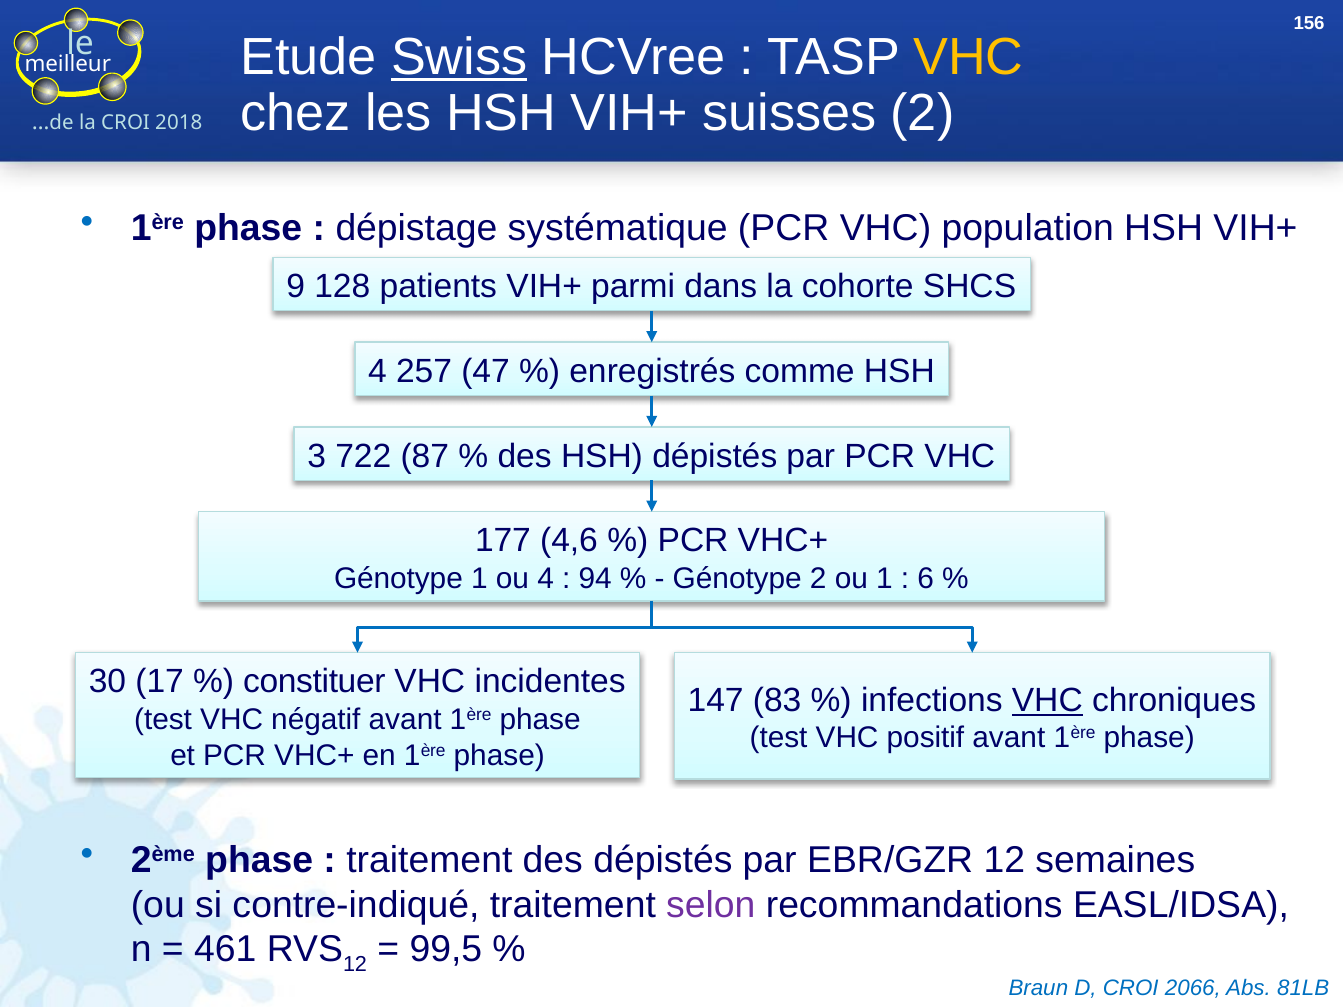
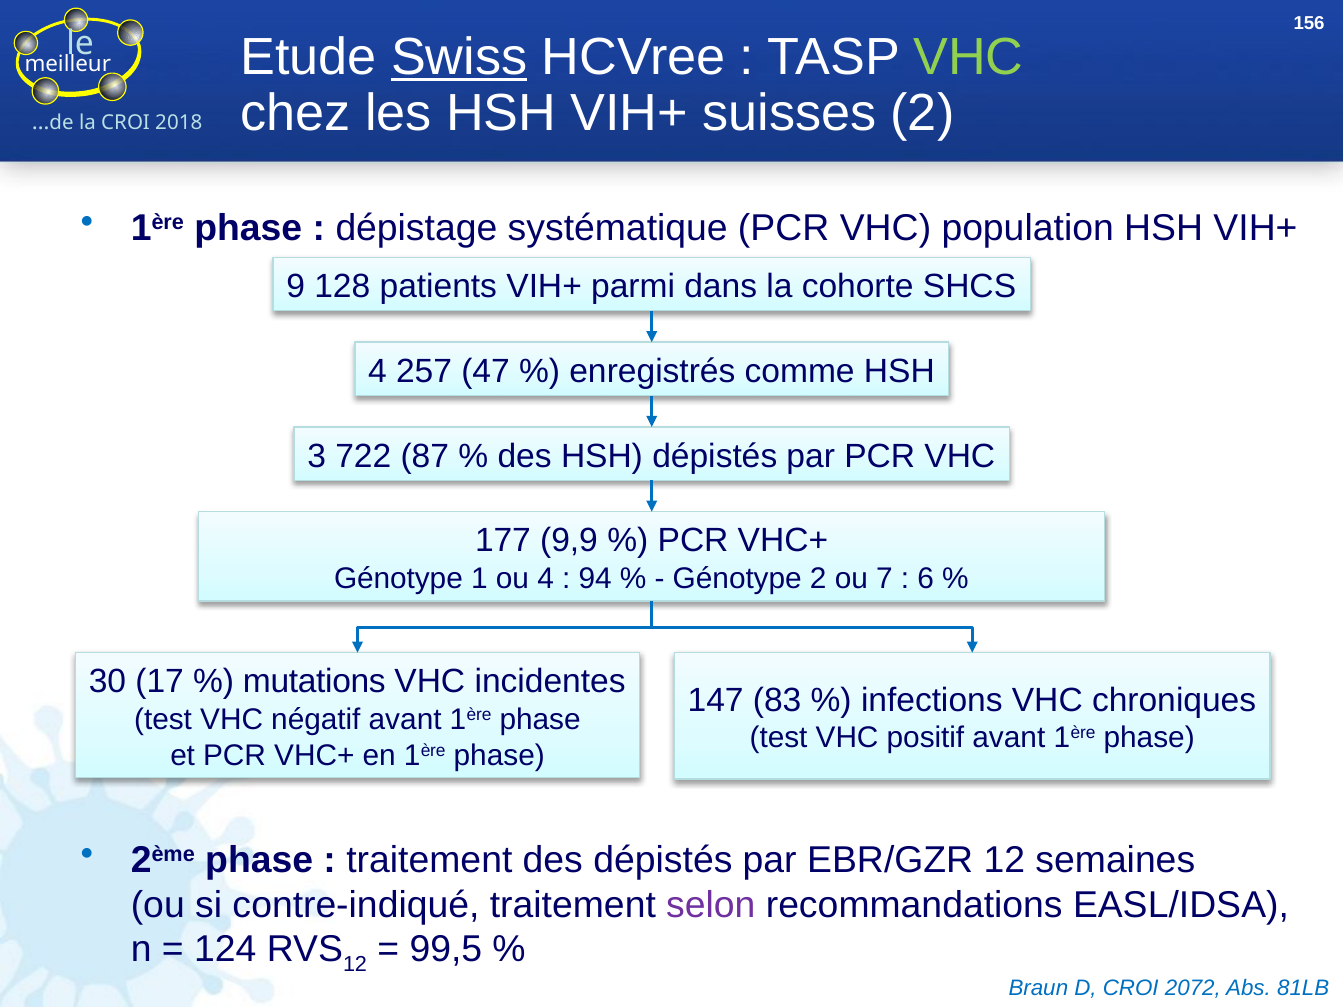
VHC colour: yellow -> light green (969, 57)
4,6: 4,6 -> 9,9 (569, 541)
ou 1: 1 -> 7 (884, 579)
constituer: constituer -> mutations (314, 682)
VHC underline: present -> none (1047, 700)
461: 461 -> 124 (225, 950)
2066: 2066 -> 2072 (1193, 988)
